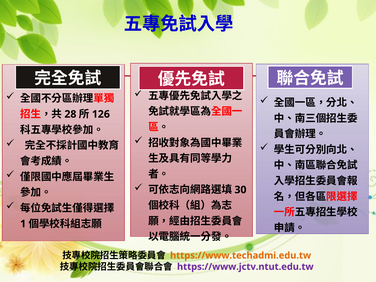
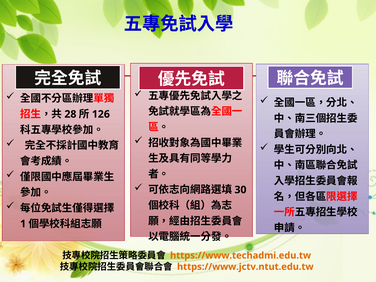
https://www.jctv.ntut.edu.tw colour: purple -> orange (245, 267)
